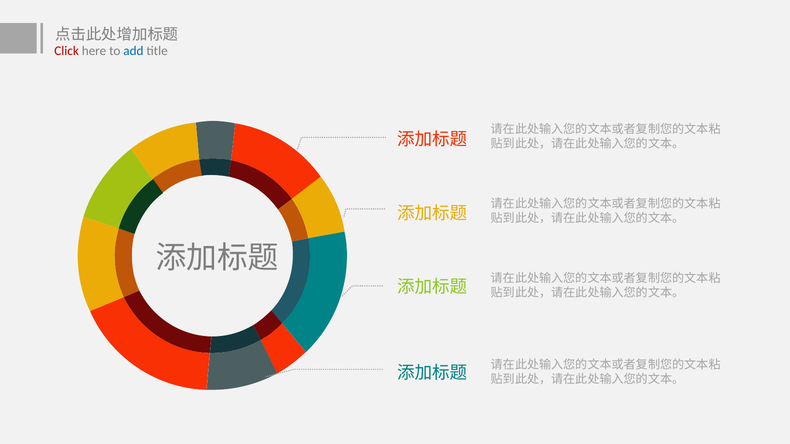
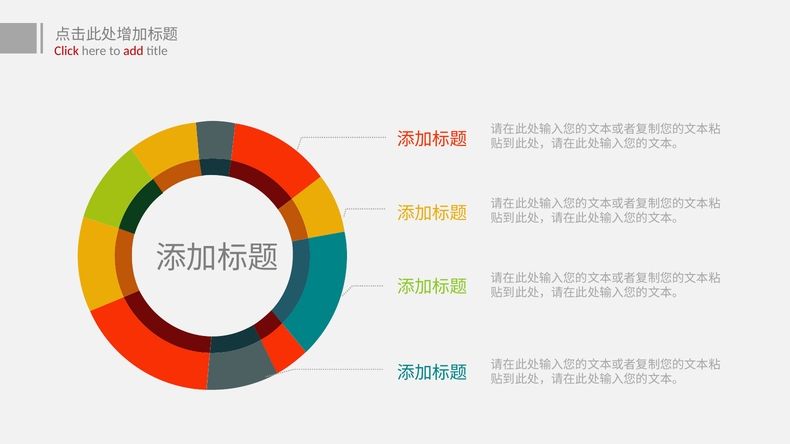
add colour: blue -> red (133, 51)
